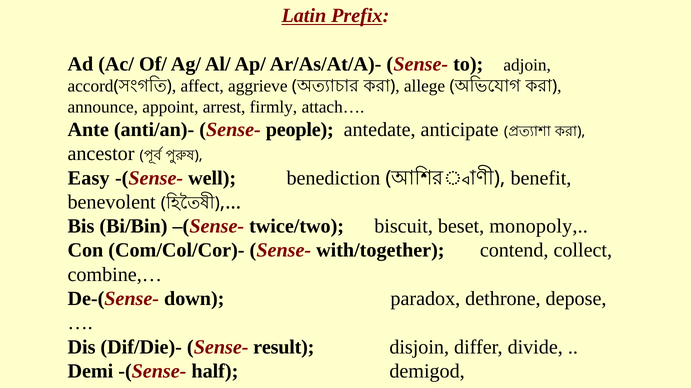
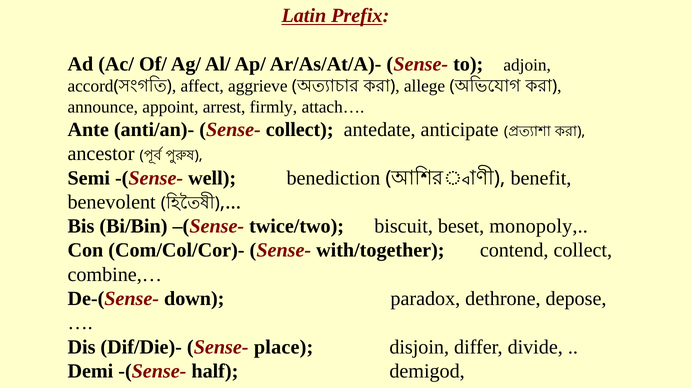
Sense- people: people -> collect (300, 130)
Easy: Easy -> Semi (89, 178)
result: result -> place (284, 348)
